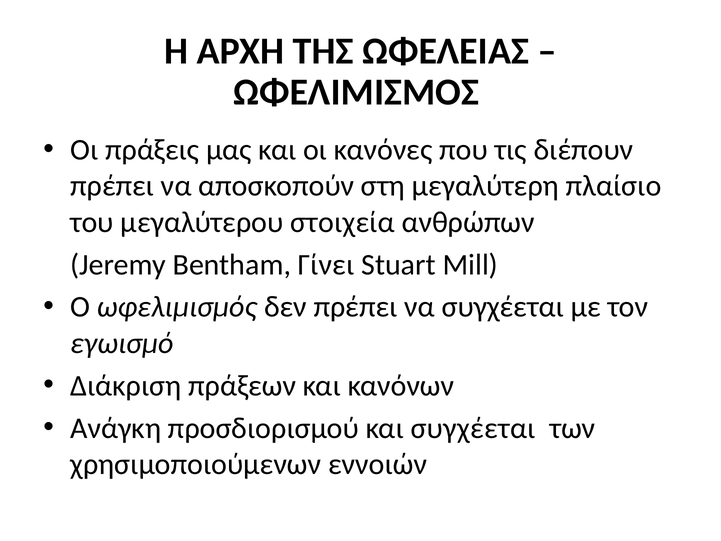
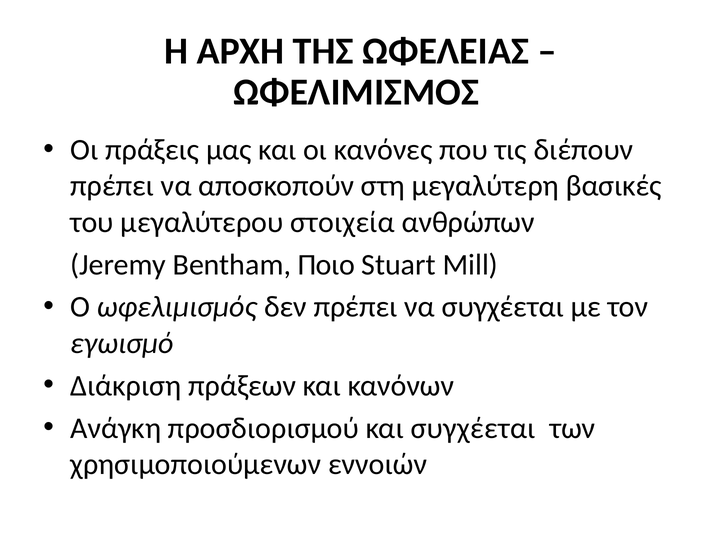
πλαίσιο: πλαίσιο -> βασικές (614, 186)
Γίνει: Γίνει -> Ποιο (326, 264)
